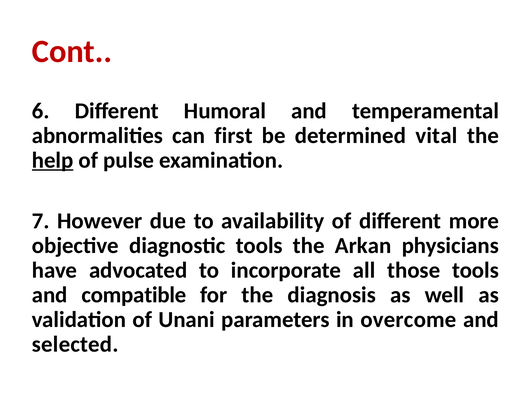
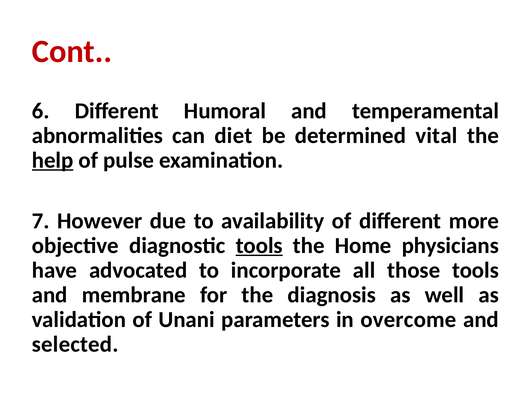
first: first -> diet (233, 136)
tools underline: none -> present (259, 246)
Arkan: Arkan -> Home (363, 246)
compatible: compatible -> membrane (134, 295)
